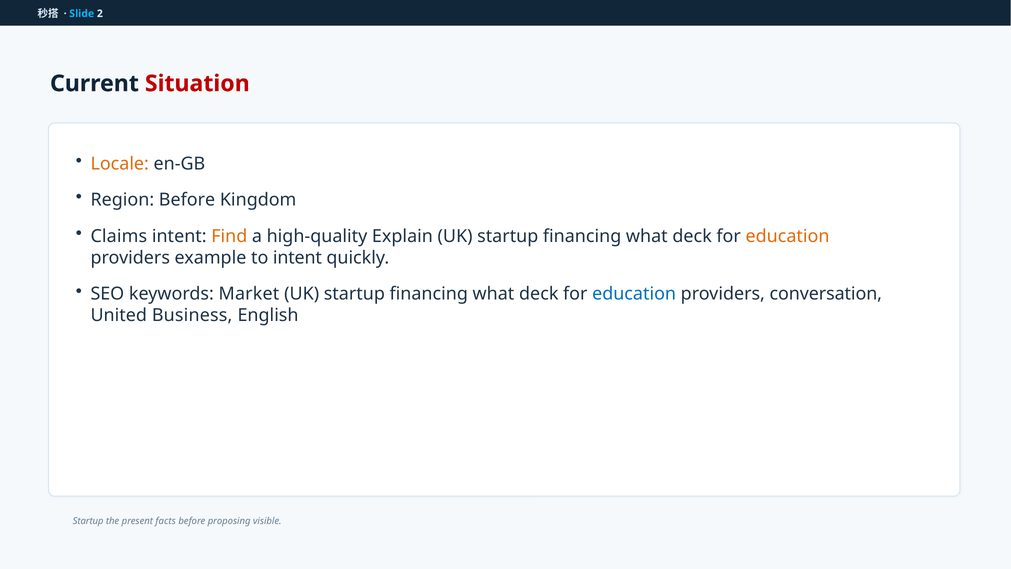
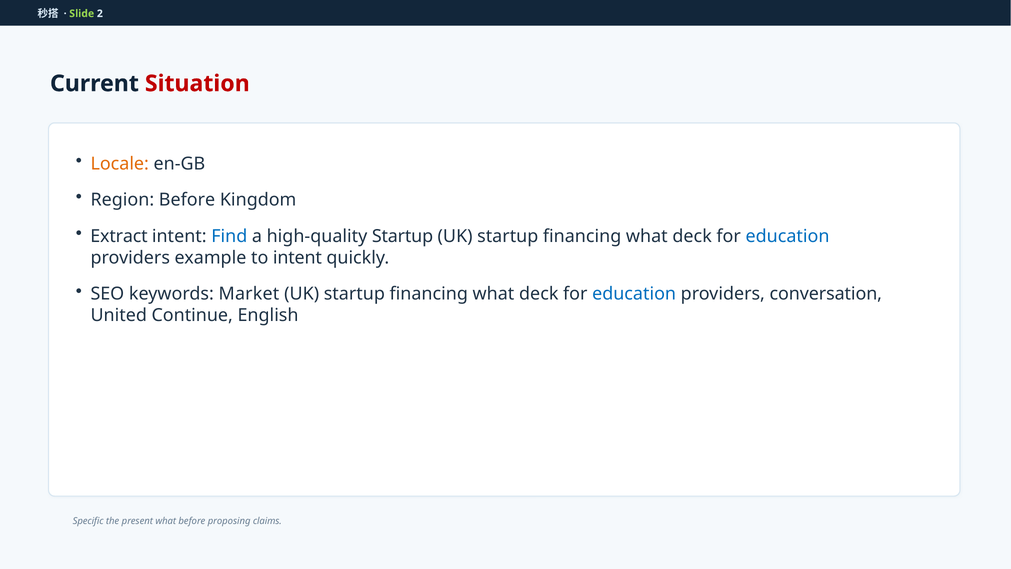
Slide colour: light blue -> light green (82, 14)
Claims: Claims -> Extract (119, 236)
Find colour: orange -> blue (229, 236)
high-quality Explain: Explain -> Startup (403, 236)
education colour: orange -> blue (788, 236)
Business: Business -> Continue (192, 315)
Startup: Startup -> Specific (88, 521)
present facts: facts -> what (166, 521)
visible: visible -> claims (267, 521)
